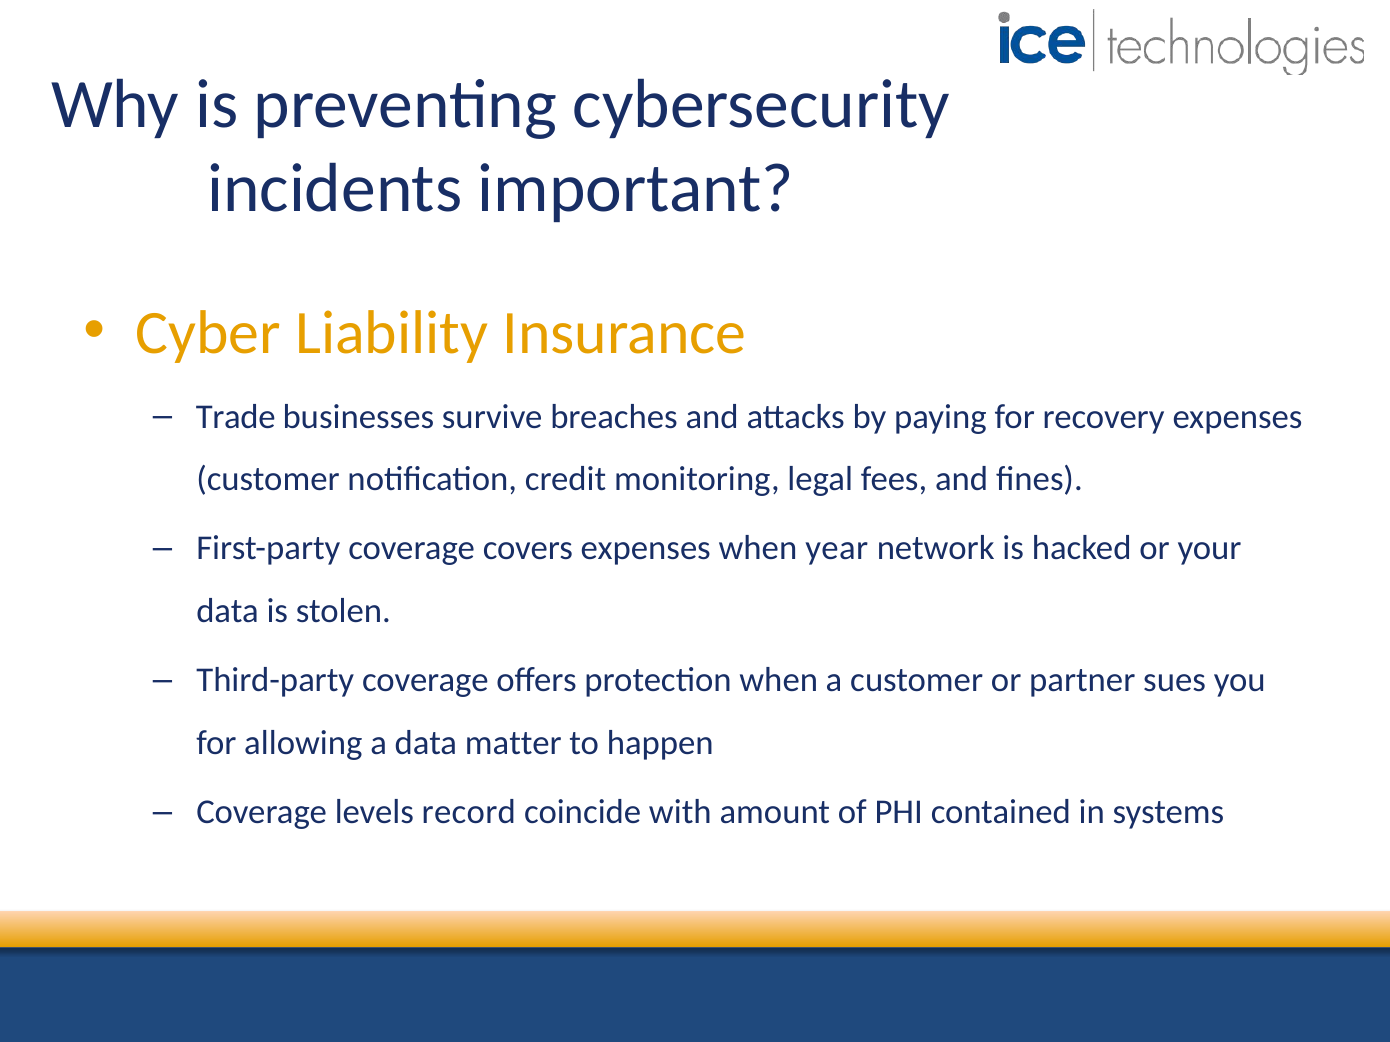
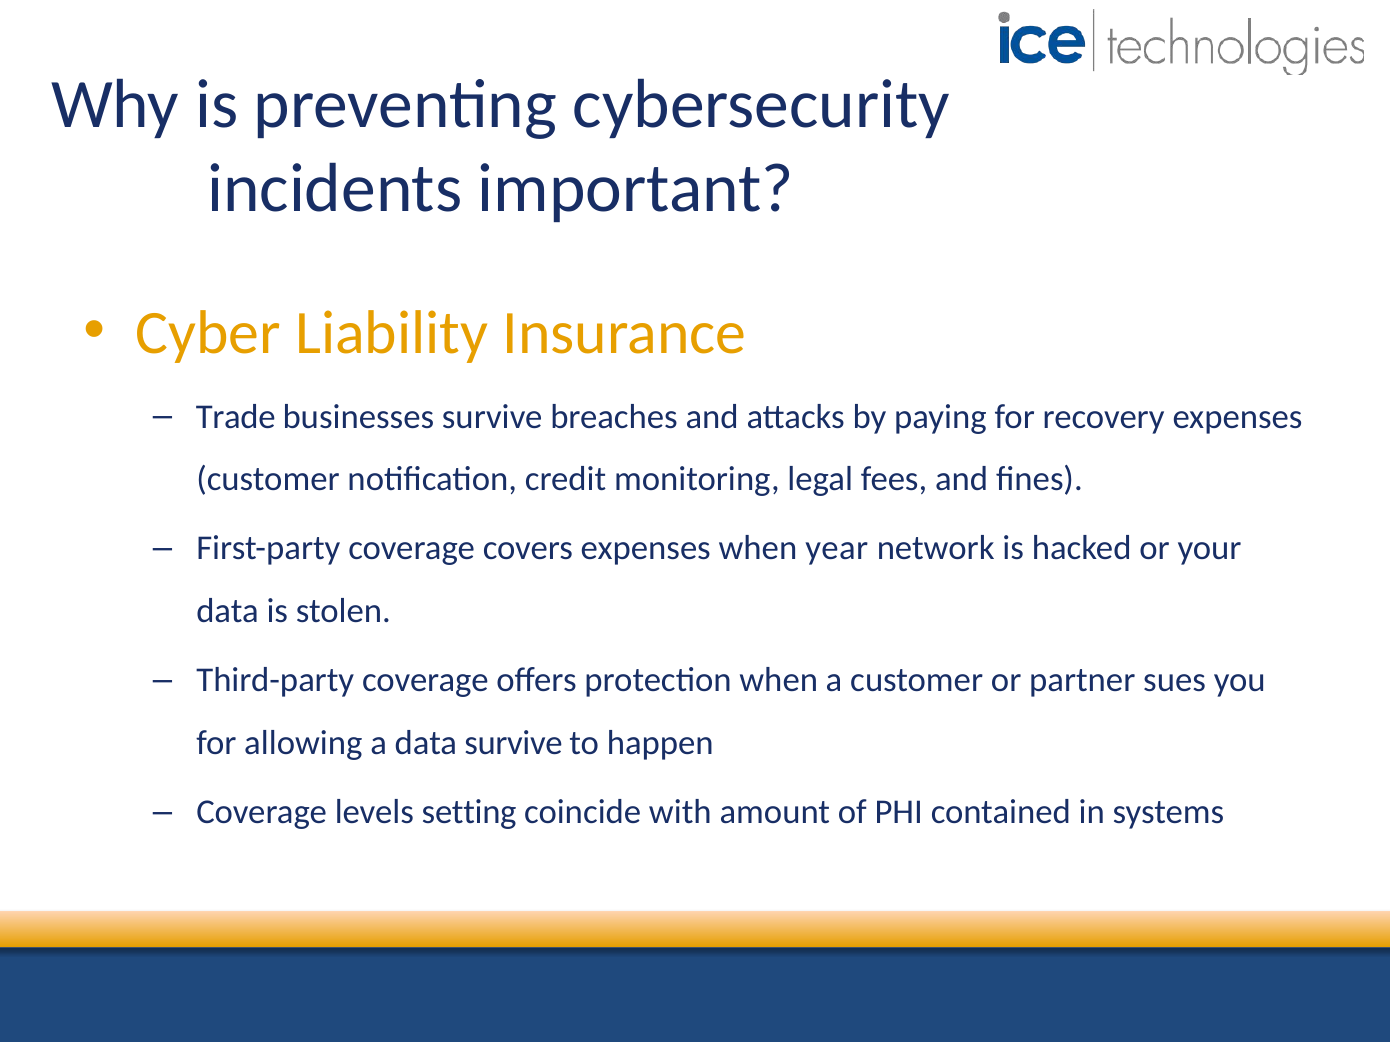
data matter: matter -> survive (513, 743)
record: record -> setting (469, 813)
